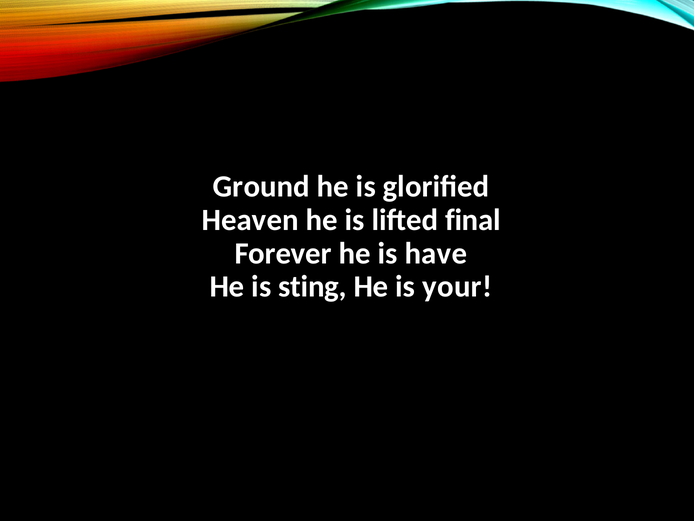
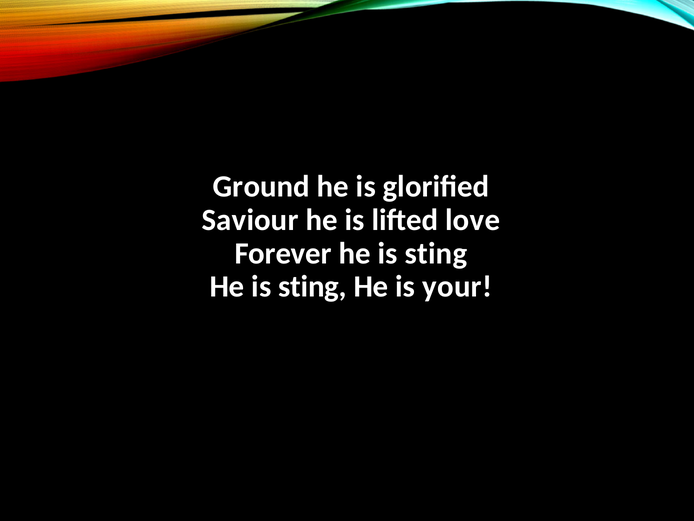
Heaven: Heaven -> Saviour (250, 220)
final: final -> love (473, 220)
Forever he is have: have -> sting (436, 253)
